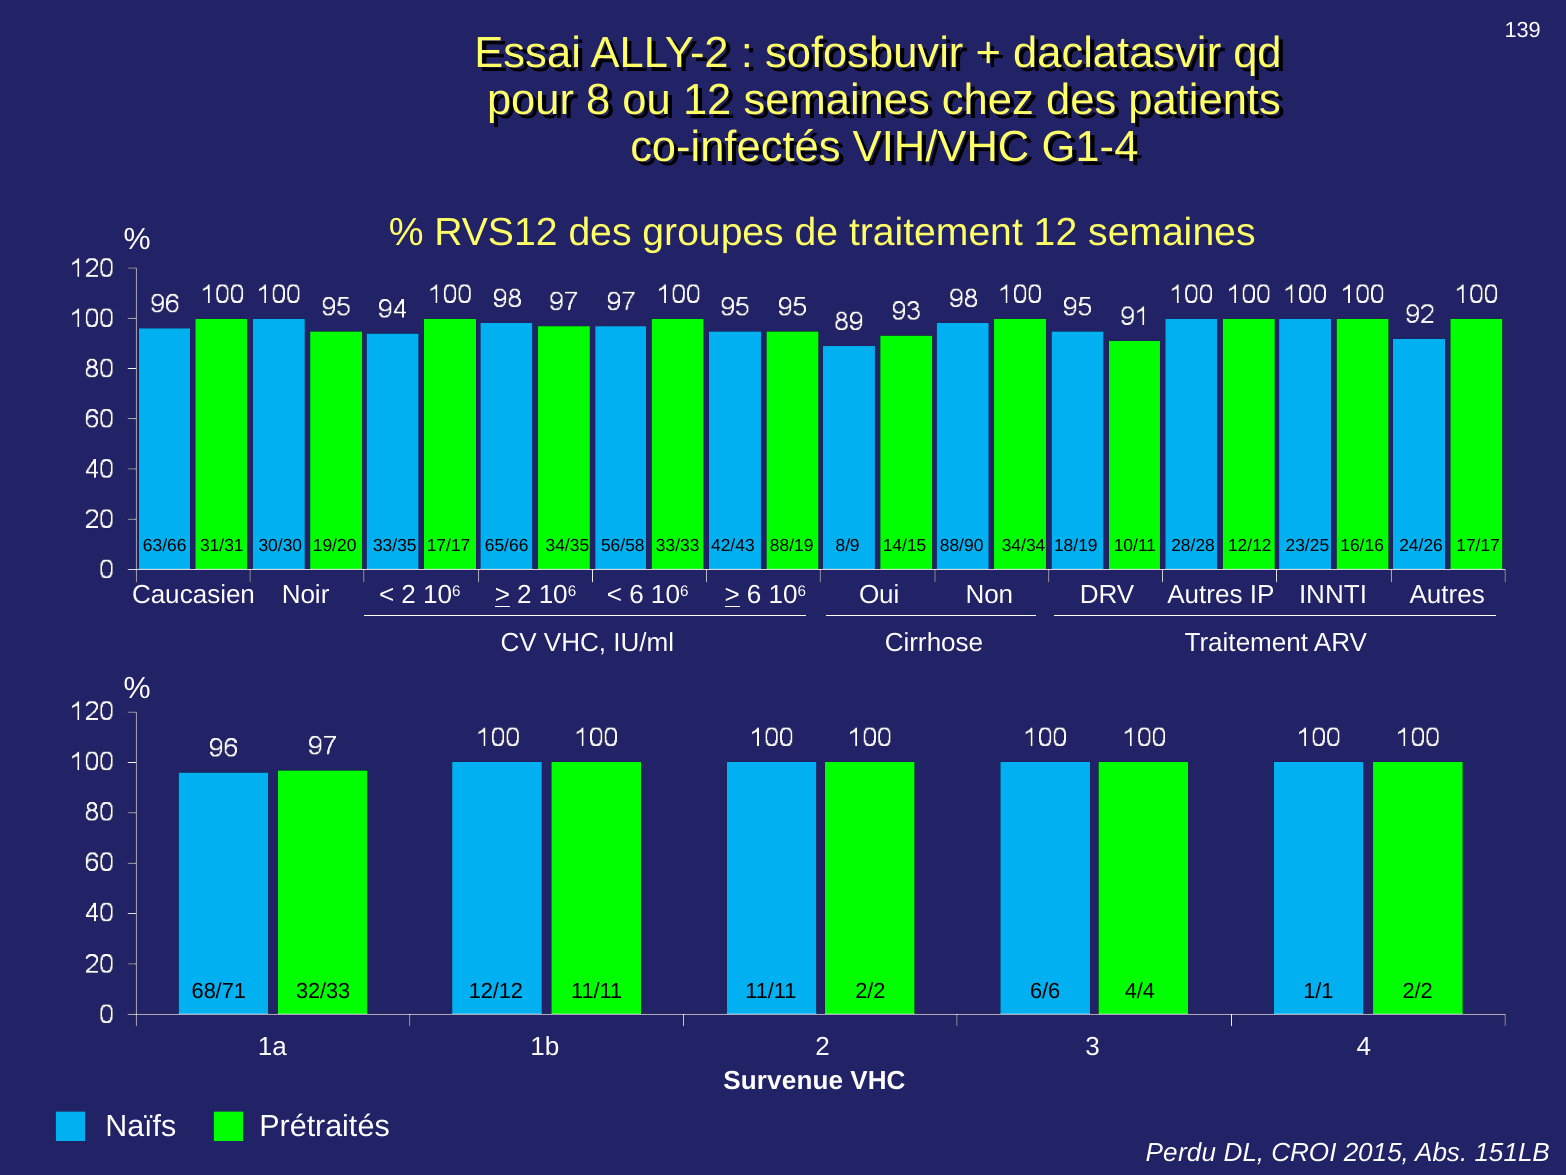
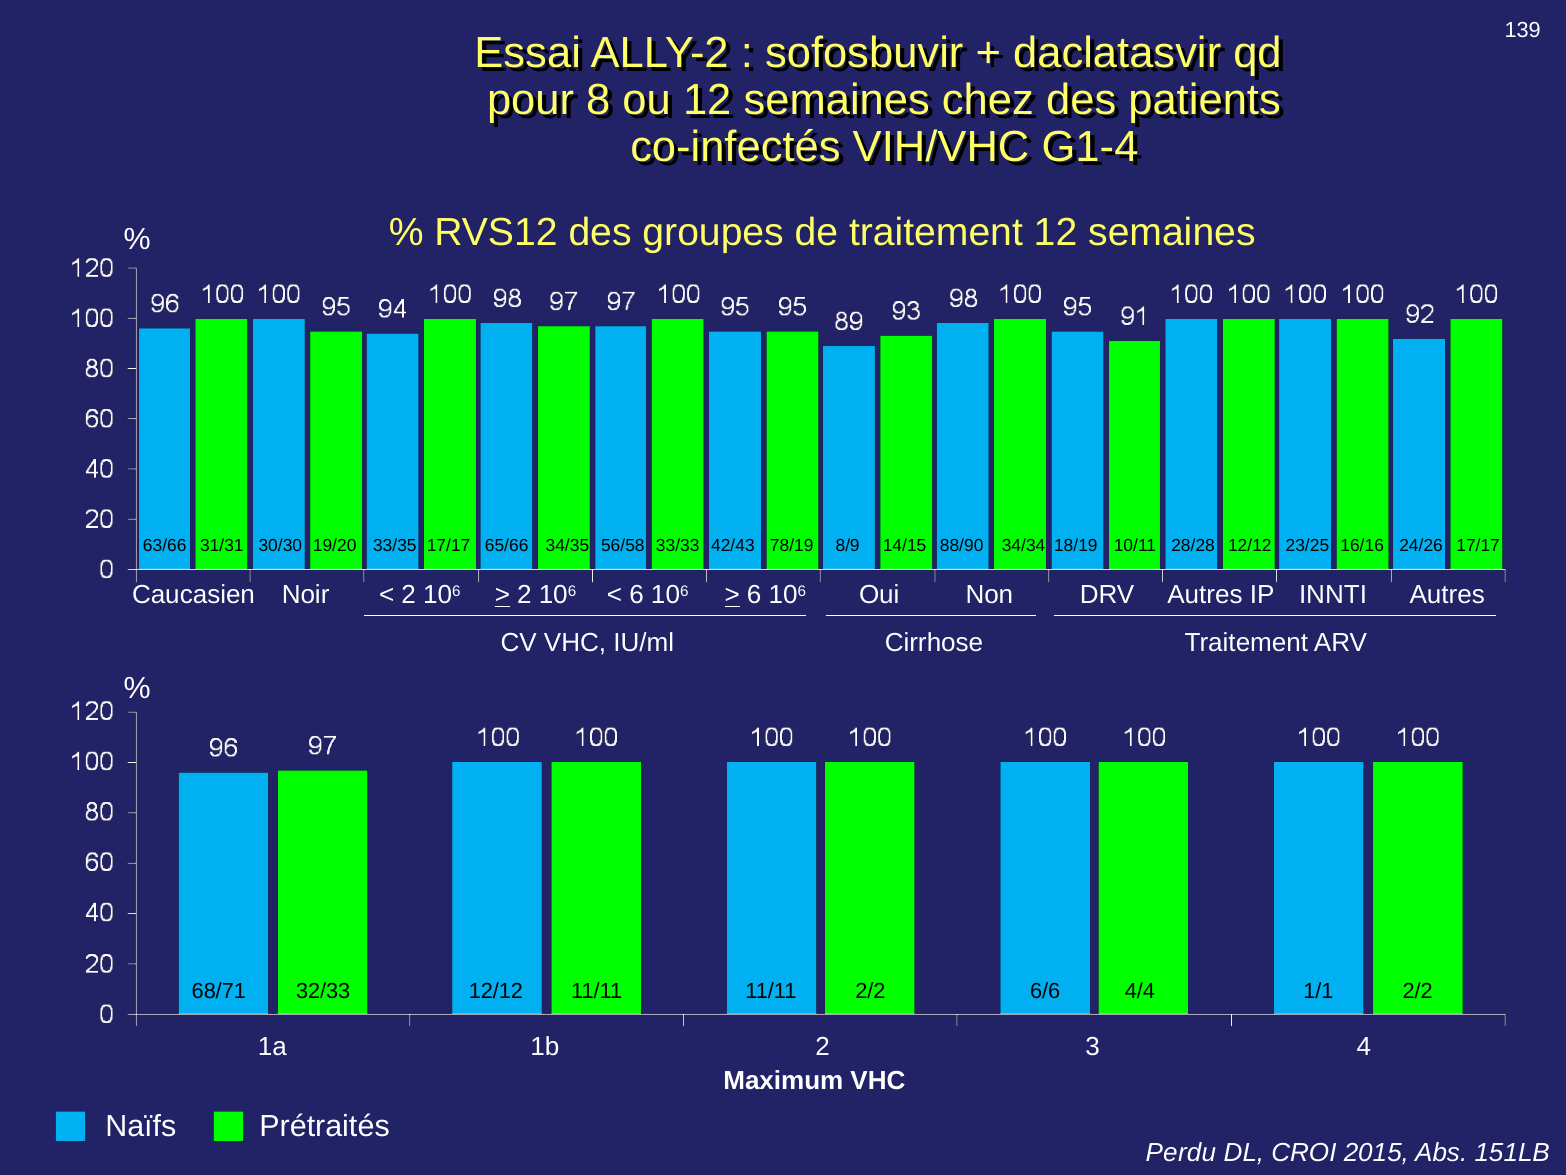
88/19: 88/19 -> 78/19 (792, 546)
Survenue: Survenue -> Maximum (783, 1081)
